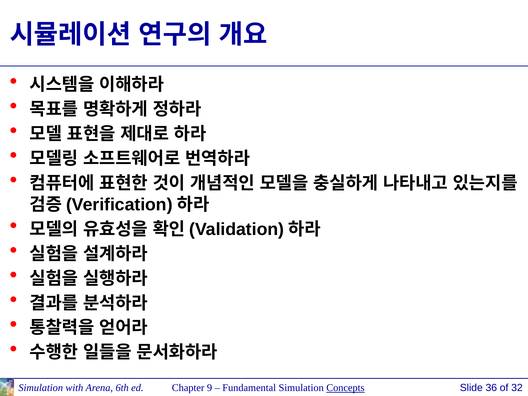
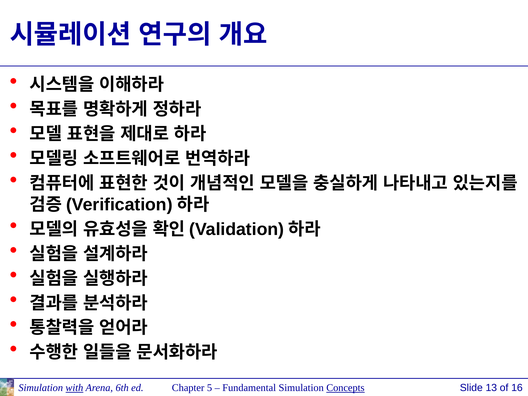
36: 36 -> 13 (491, 388)
32: 32 -> 16 (517, 388)
with underline: none -> present (74, 388)
9: 9 -> 5 (210, 388)
